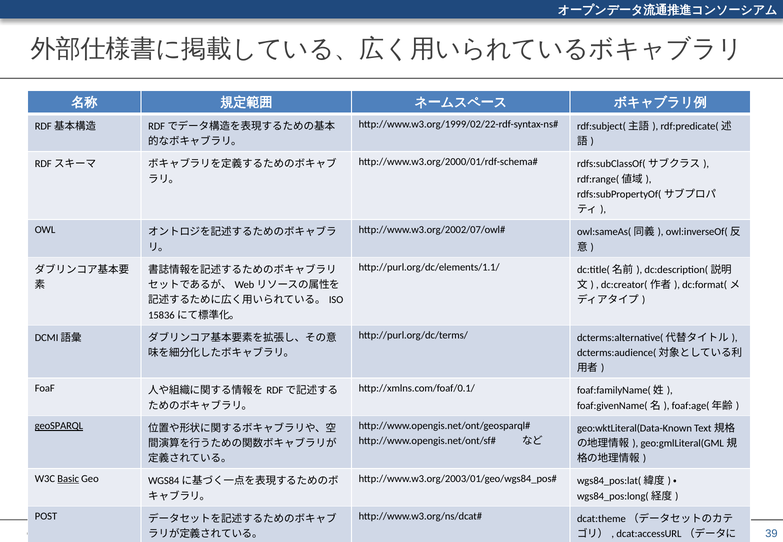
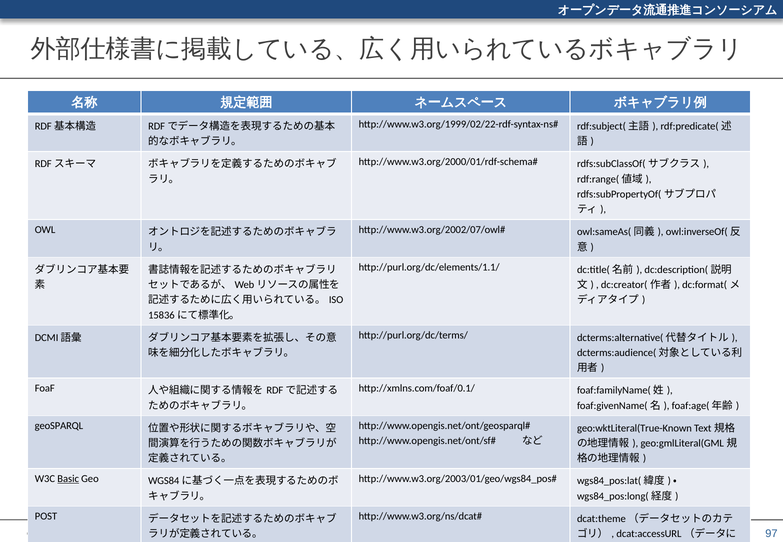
geoSPARQL underline: present -> none (59, 426)
geo:wktLiteral(Data-Known: geo:wktLiteral(Data-Known -> geo:wktLiteral(True-Known (634, 428)
39: 39 -> 97 (771, 534)
